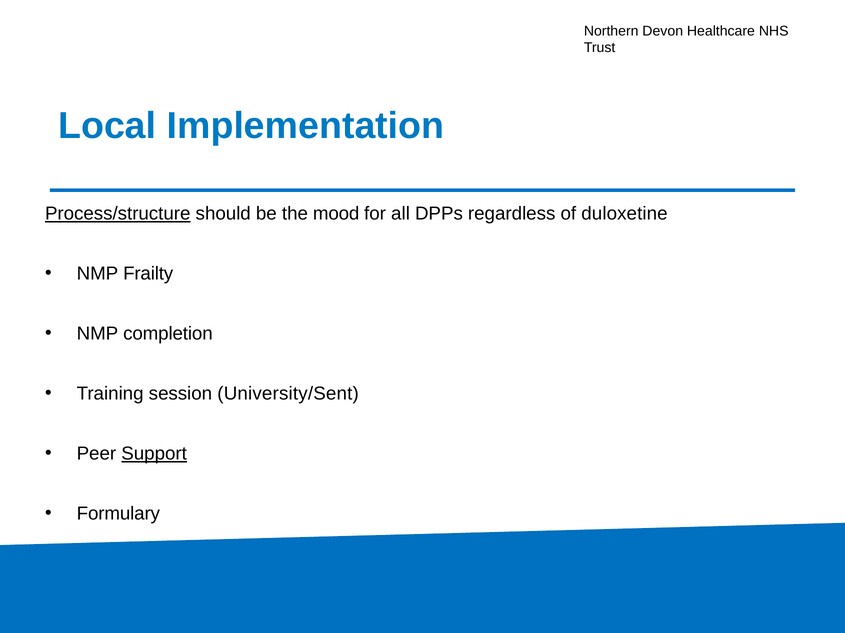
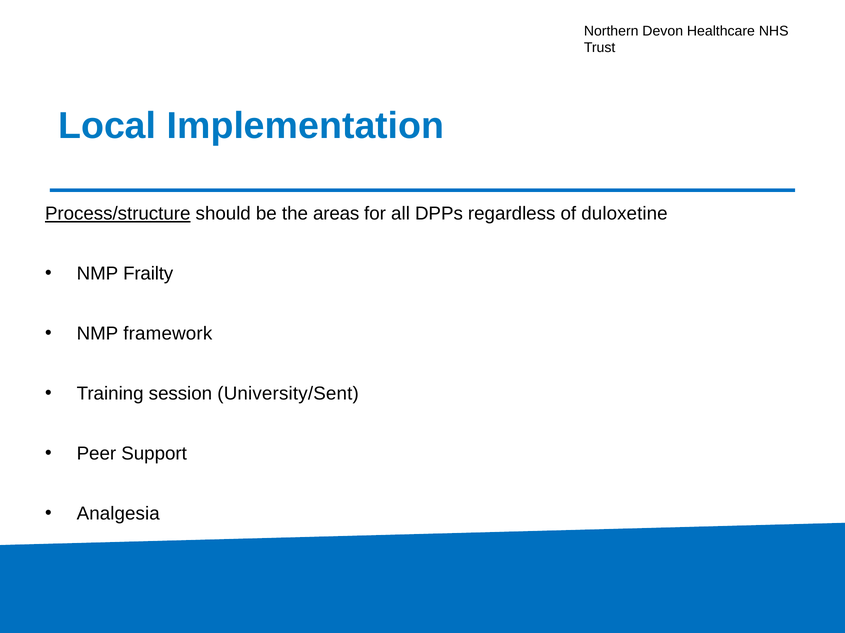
mood: mood -> areas (336, 214)
completion: completion -> framework (168, 334)
Support underline: present -> none (154, 454)
Formulary: Formulary -> Analgesia (118, 514)
